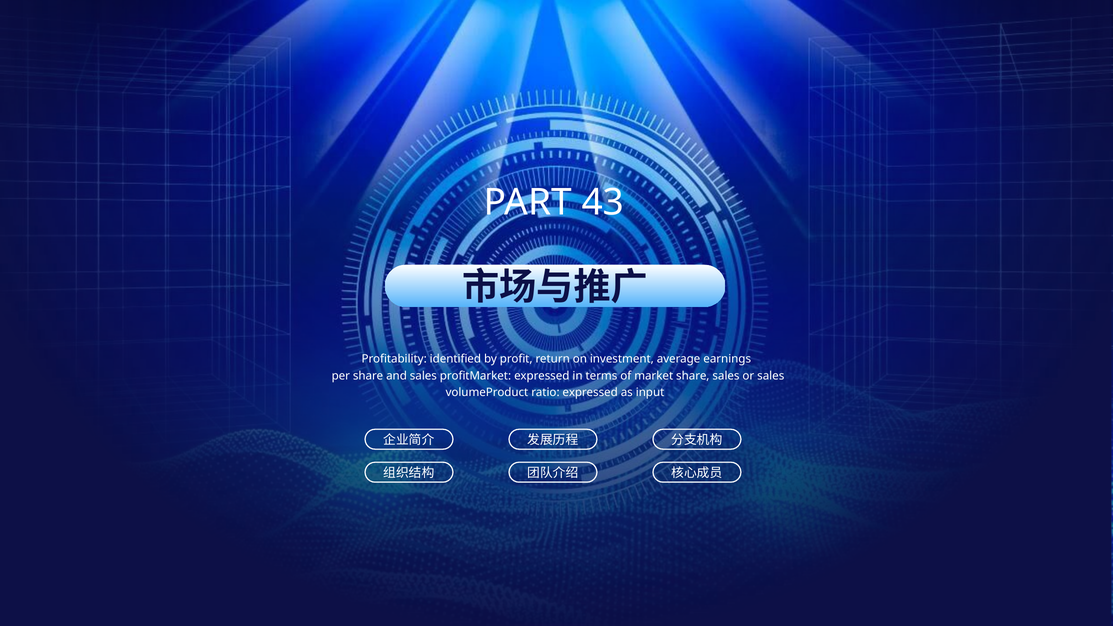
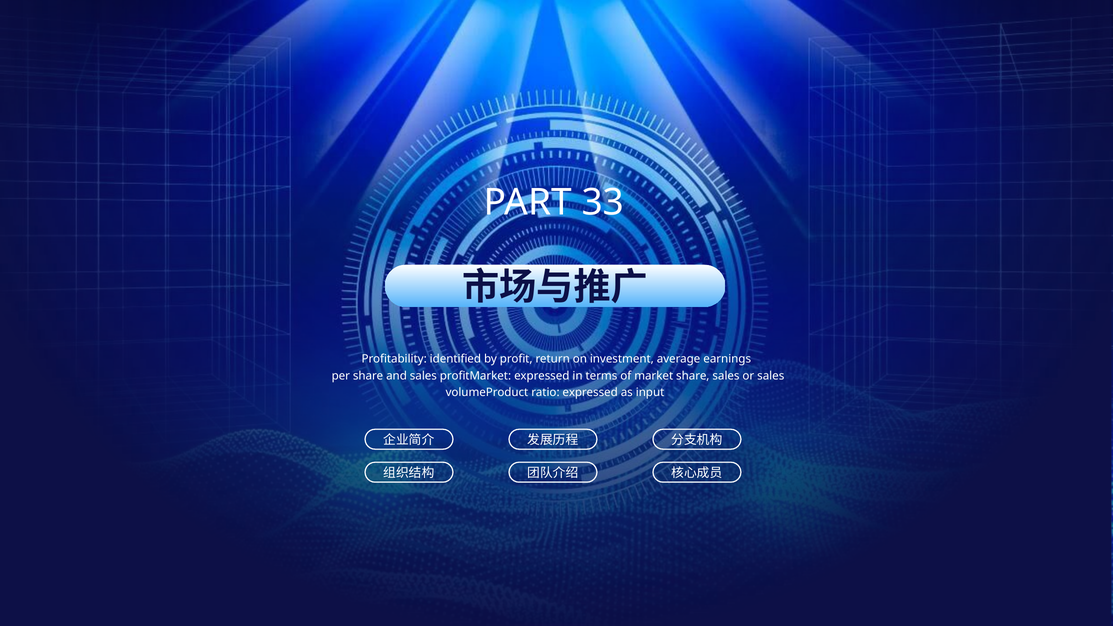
43: 43 -> 33 (603, 203)
